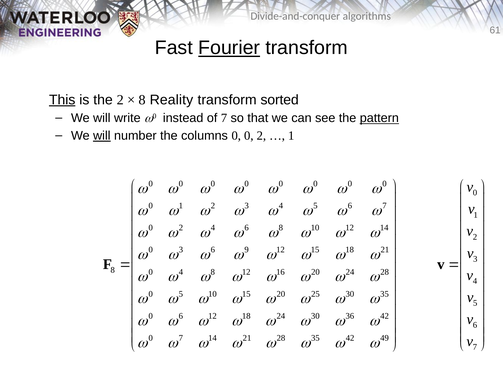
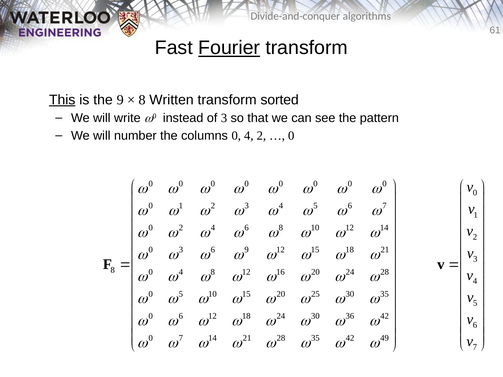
the 2: 2 -> 9 (120, 100)
Reality: Reality -> Written (172, 100)
of 7: 7 -> 3 (224, 118)
pattern underline: present -> none (379, 118)
will underline: present -> none (102, 136)
columns 0 0: 0 -> 4 (249, 136)
1: 1 -> 0 (291, 136)
